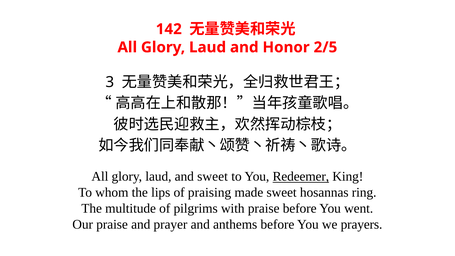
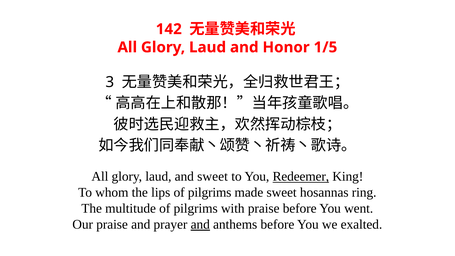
2/5: 2/5 -> 1/5 (325, 47)
lips of praising: praising -> pilgrims (210, 192)
and underline: none -> present (200, 224)
prayers: prayers -> exalted (361, 224)
